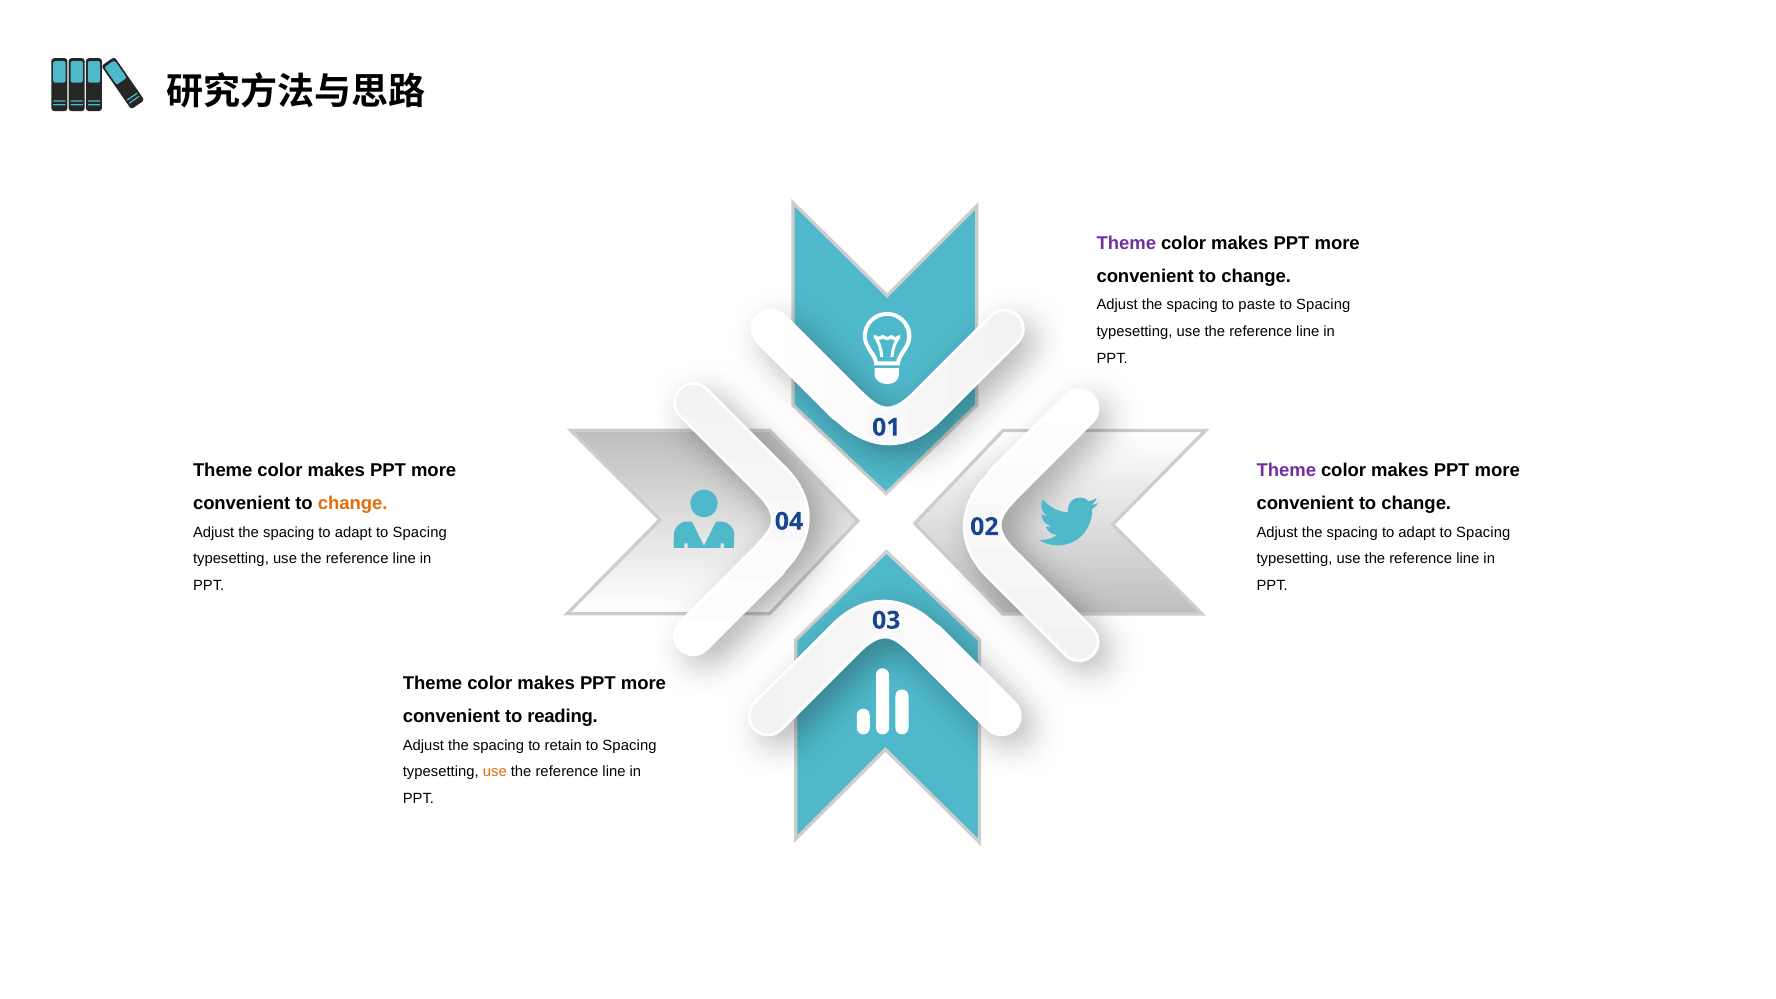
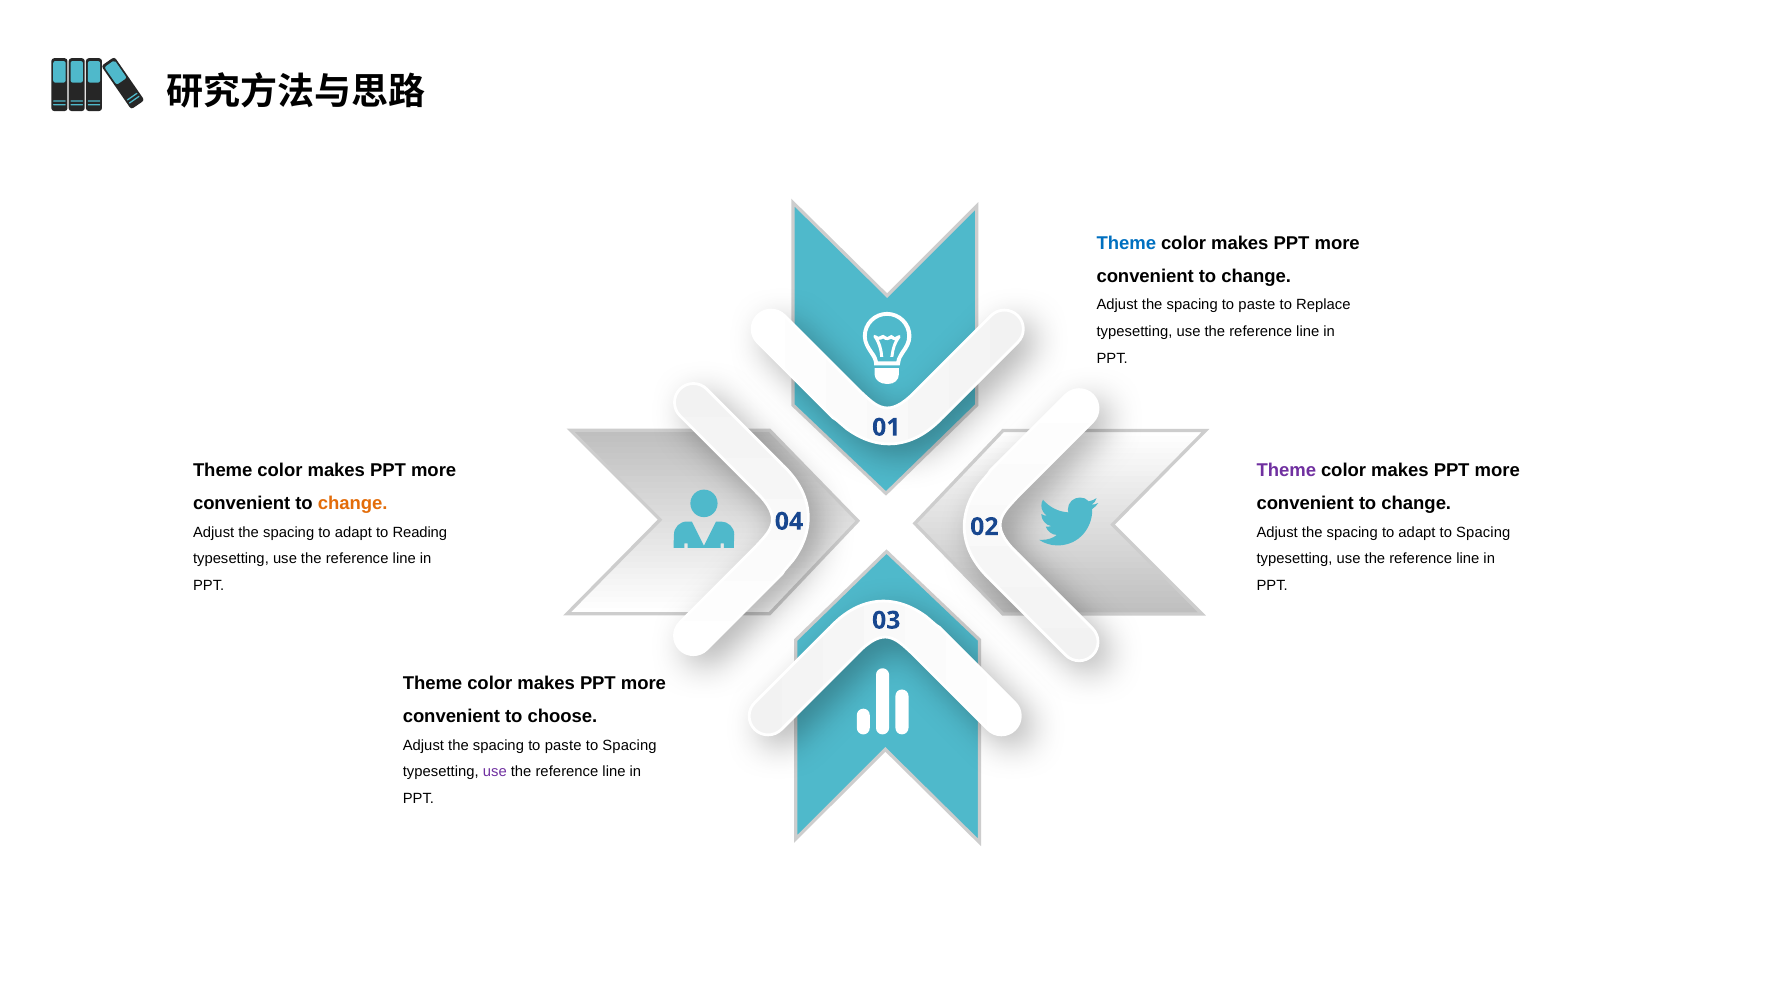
Theme colour: purple -> blue (1126, 243)
Spacing: Spacing -> Replace (1323, 305)
Spacing: Spacing -> Reading (420, 532)
reading: reading -> choose (562, 717)
retain: retain -> paste (563, 745)
use colour: orange -> purple (495, 772)
